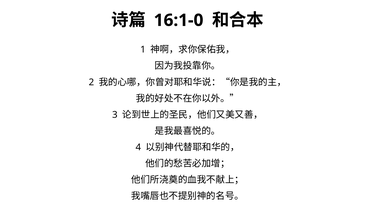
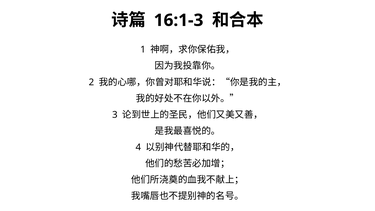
16:1-0: 16:1-0 -> 16:1-3 (179, 20)
